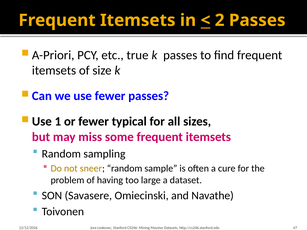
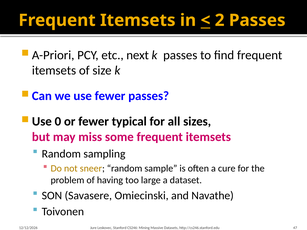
true: true -> next (138, 55)
1: 1 -> 0 (58, 122)
